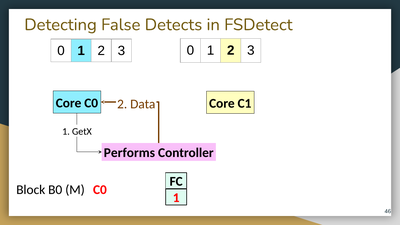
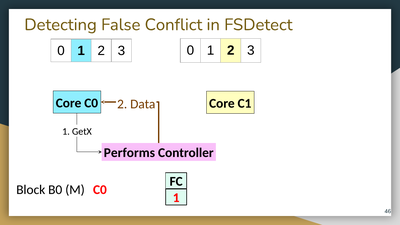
Detects: Detects -> Conflict (173, 25)
